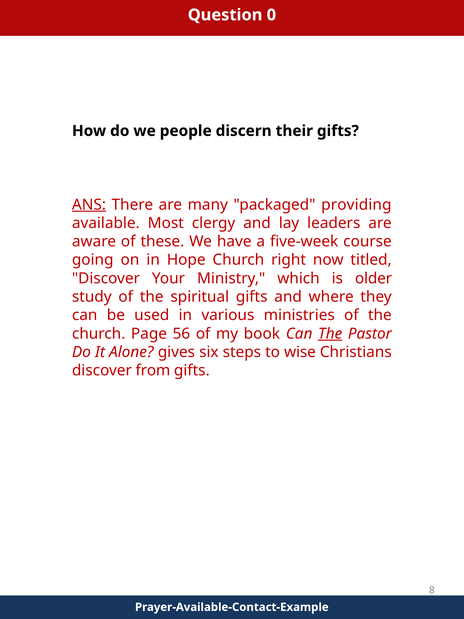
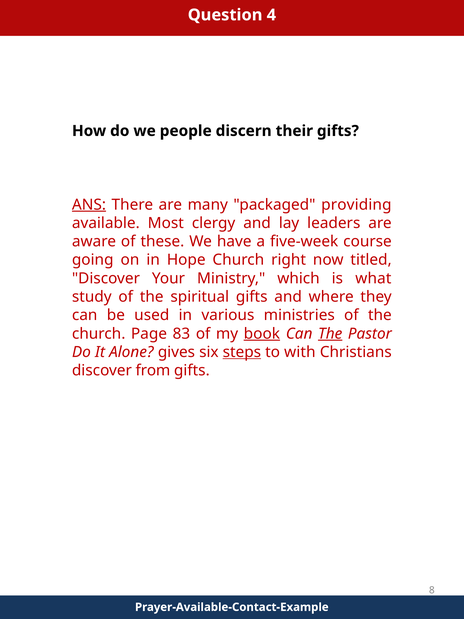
0: 0 -> 4 (271, 15)
older: older -> what (373, 278)
56: 56 -> 83 (181, 333)
book underline: none -> present (262, 333)
steps underline: none -> present (242, 352)
wise: wise -> with (300, 352)
